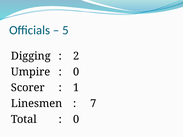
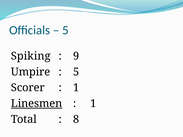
Digging: Digging -> Spiking (31, 56)
2: 2 -> 9 (76, 56)
0: 0 -> 5 (76, 72)
Linesmen underline: none -> present (37, 104)
7: 7 -> 1 (93, 104)
0: 0 -> 8 (76, 120)
